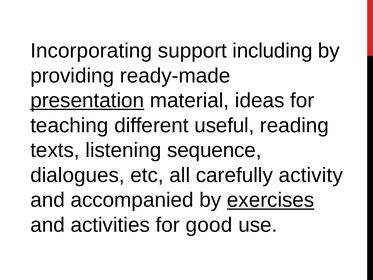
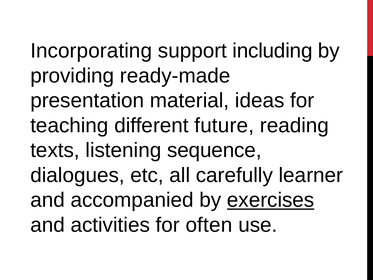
presentation underline: present -> none (87, 100)
useful: useful -> future (224, 125)
activity: activity -> learner (311, 175)
good: good -> often (209, 225)
